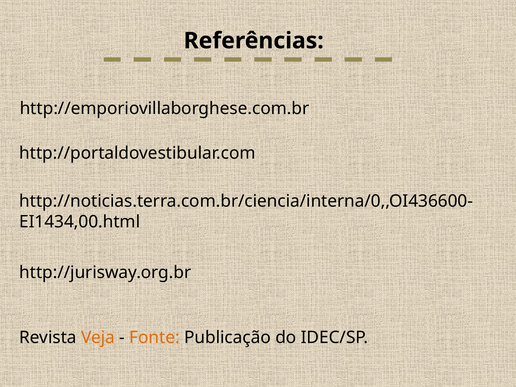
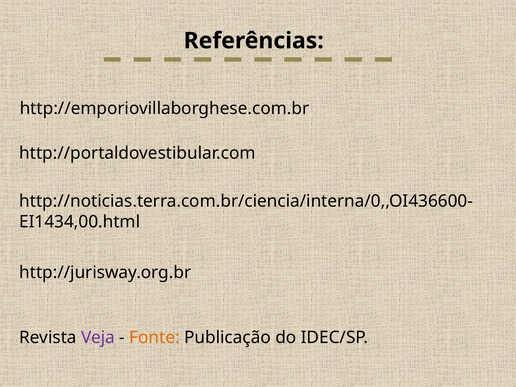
Veja colour: orange -> purple (98, 338)
